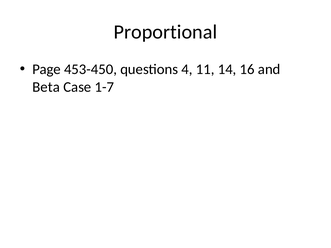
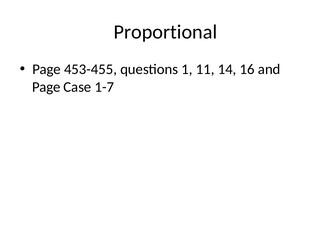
453-450: 453-450 -> 453-455 (90, 69)
4: 4 -> 1 (187, 69)
Beta: Beta -> Page (46, 87)
